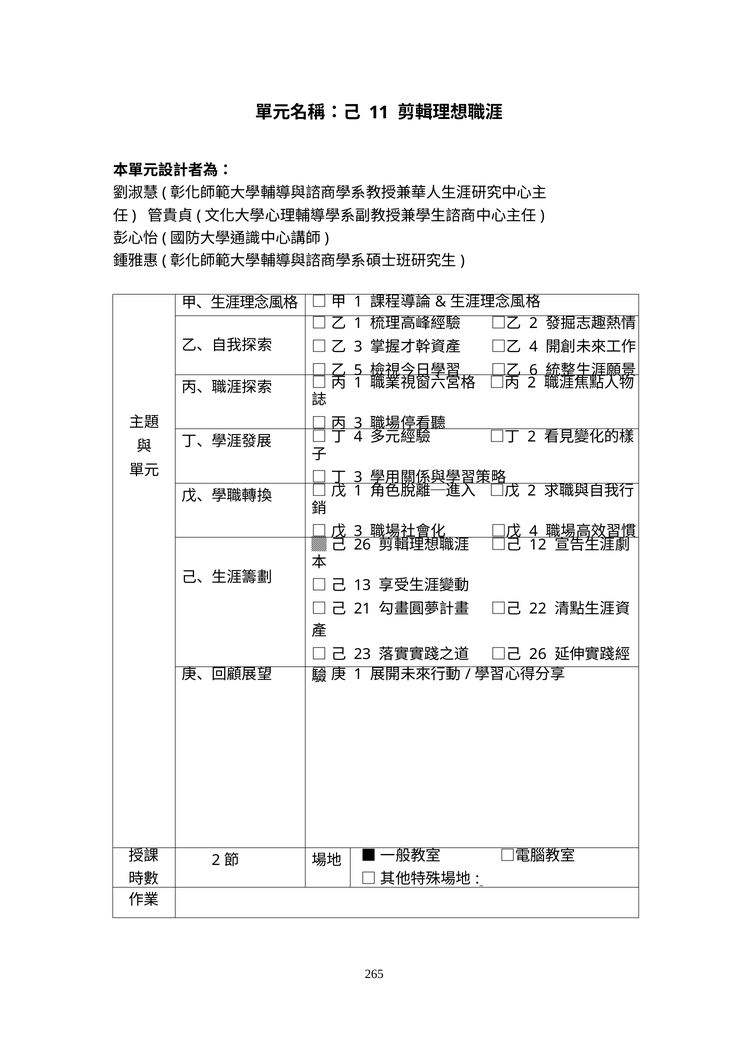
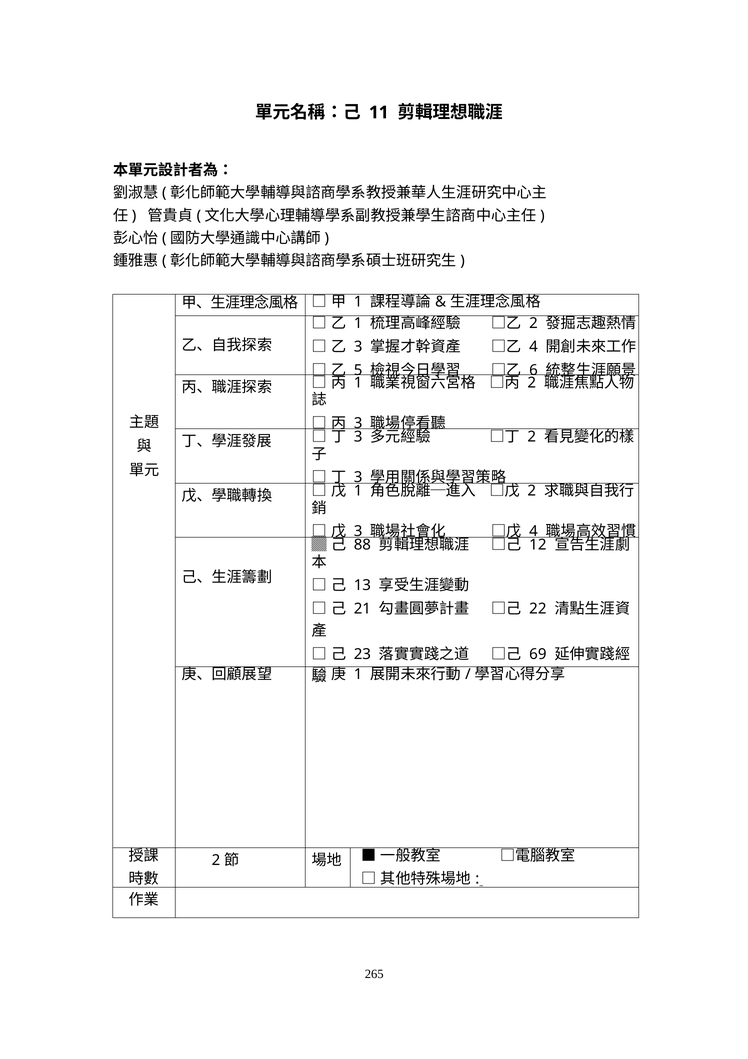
4: 4 -> 3 (358, 437)
26: 26 -> 88 (362, 545)
26: 26 -> 69 (538, 654)
